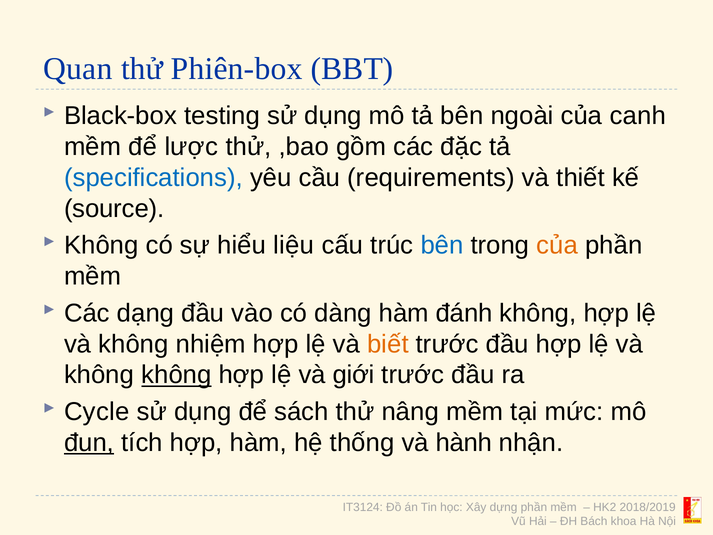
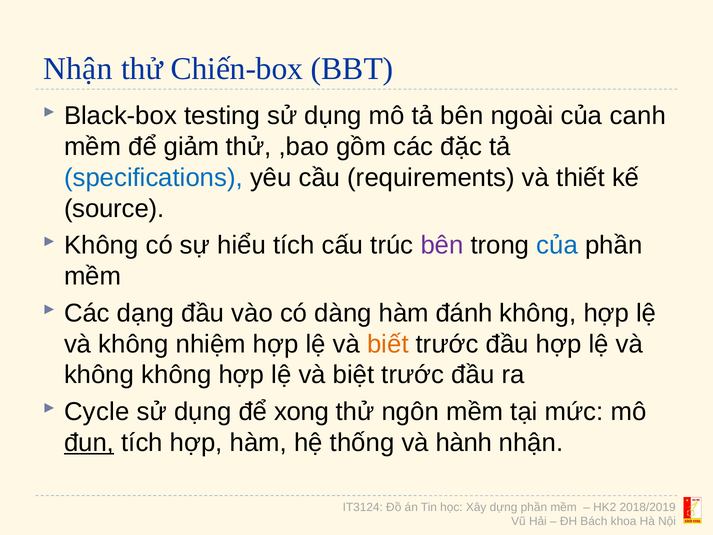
Quan: Quan -> Nhận (78, 69)
Phiên-box: Phiên-box -> Chiến-box (237, 69)
lược: lược -> giảm (192, 147)
hiểu liệu: liệu -> tích (294, 245)
bên colour: blue -> purple (442, 245)
của colour: orange -> blue (557, 245)
không underline: present -> none (176, 375)
giới: giới -> biệt (354, 375)
sách: sách -> xong (302, 412)
nâng: nâng -> ngôn (410, 412)
